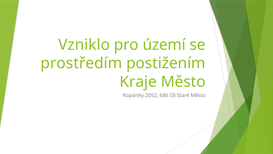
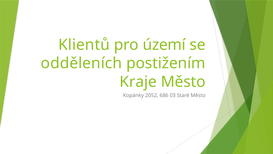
Vzniklo: Vzniklo -> Klientů (84, 45)
prostředím: prostředím -> odděleních (81, 63)
